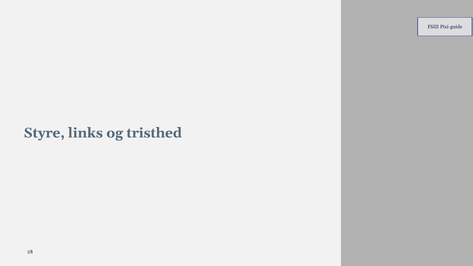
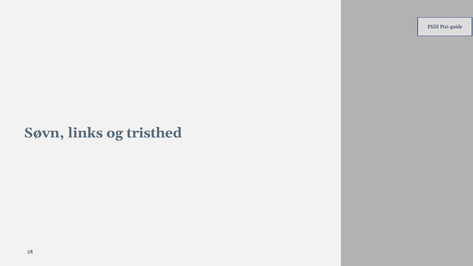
Styre: Styre -> Søvn (44, 133)
